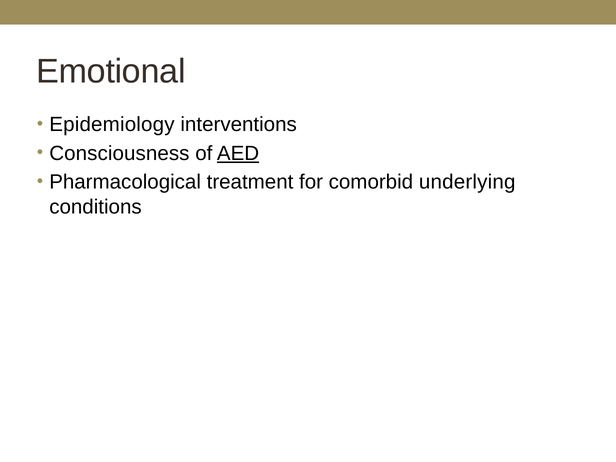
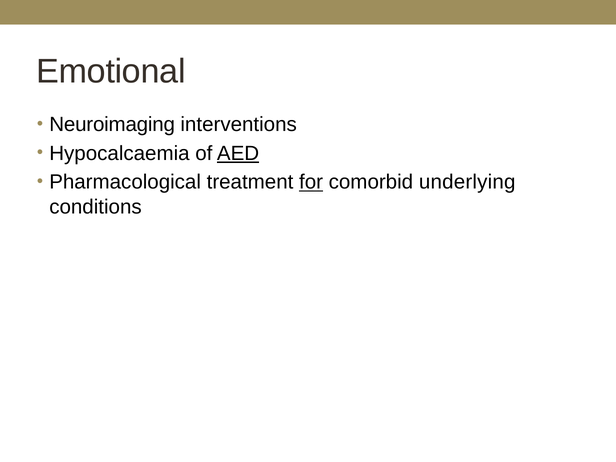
Epidemiology: Epidemiology -> Neuroimaging (112, 125)
Consciousness: Consciousness -> Hypocalcaemia (119, 153)
for underline: none -> present (311, 182)
